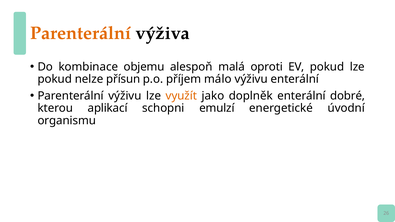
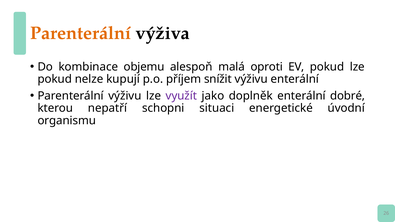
přísun: přísun -> kupují (123, 79)
málo: málo -> snížit (218, 79)
využít colour: orange -> purple (181, 96)
aplikací: aplikací -> nepatří (107, 108)
emulzí: emulzí -> situaci (217, 108)
